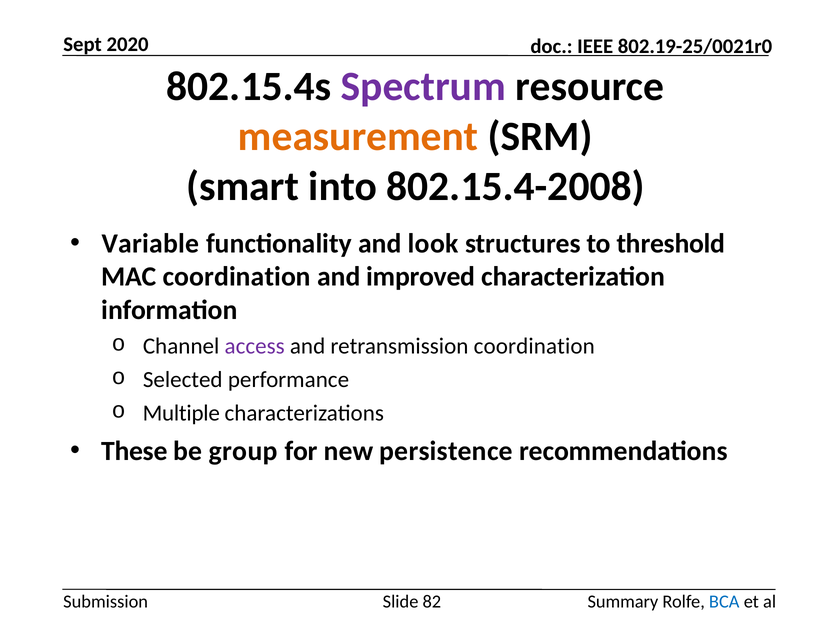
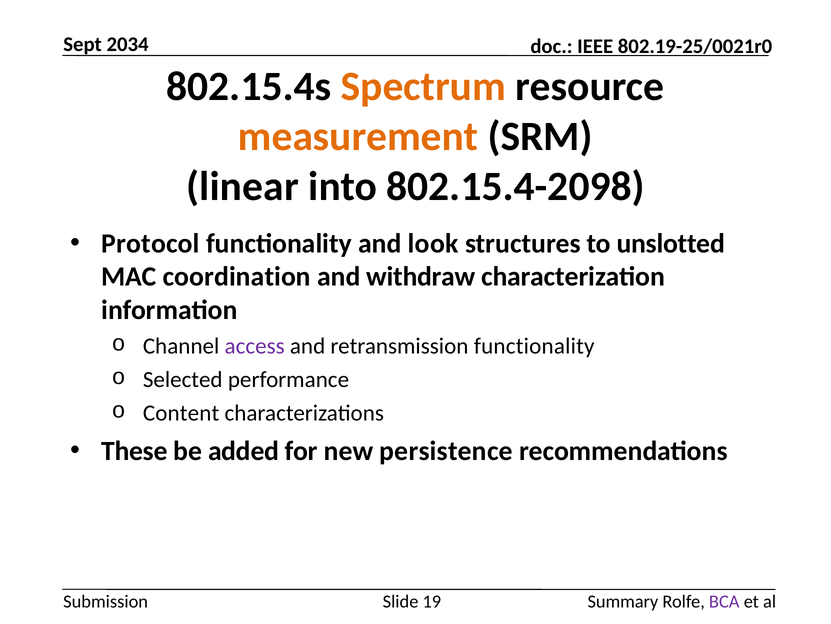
2020: 2020 -> 2034 (128, 44)
Spectrum colour: purple -> orange (423, 86)
smart: smart -> linear (242, 186)
802.15.4-2008: 802.15.4-2008 -> 802.15.4-2098 (515, 186)
Variable: Variable -> Protocol (151, 243)
threshold: threshold -> unslotted (671, 243)
improved: improved -> withdraw (421, 276)
retransmission coordination: coordination -> functionality (534, 346)
Multiple: Multiple -> Content (181, 413)
group: group -> added (244, 450)
82: 82 -> 19 (432, 601)
BCA colour: blue -> purple (724, 601)
